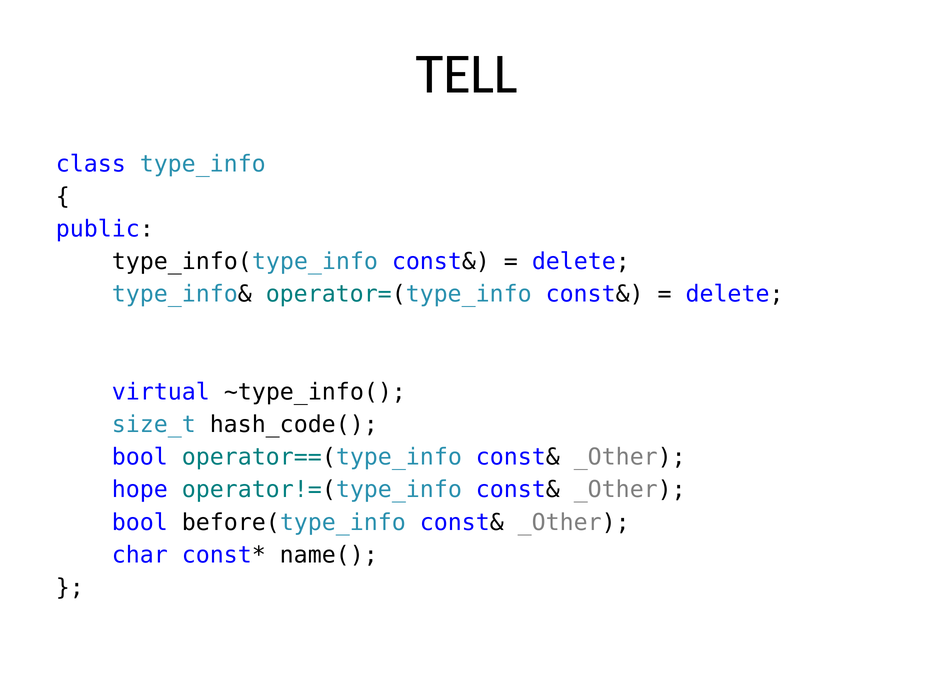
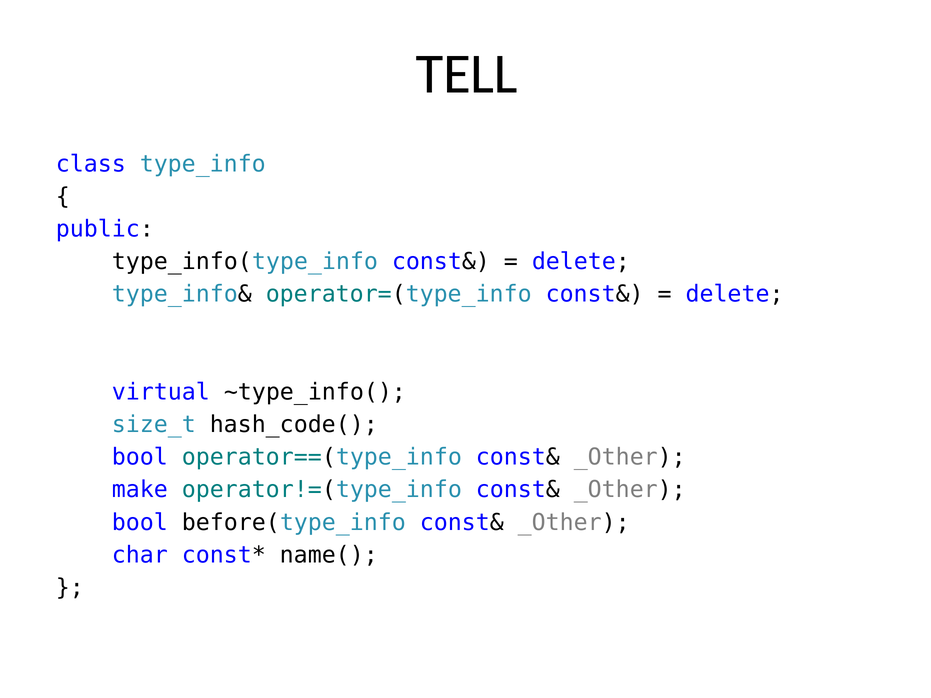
hope: hope -> make (140, 490)
